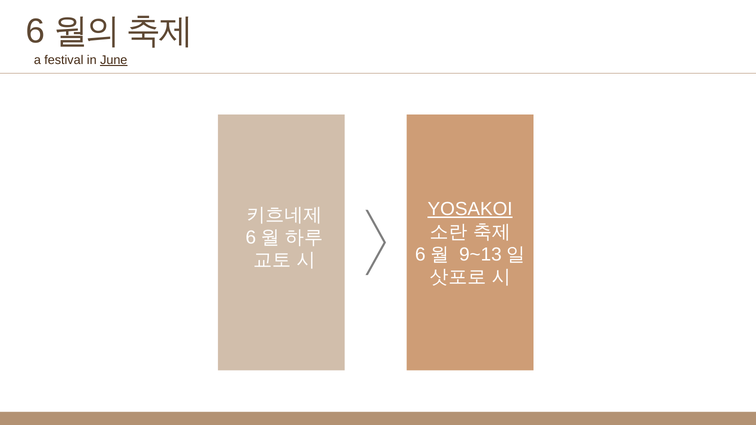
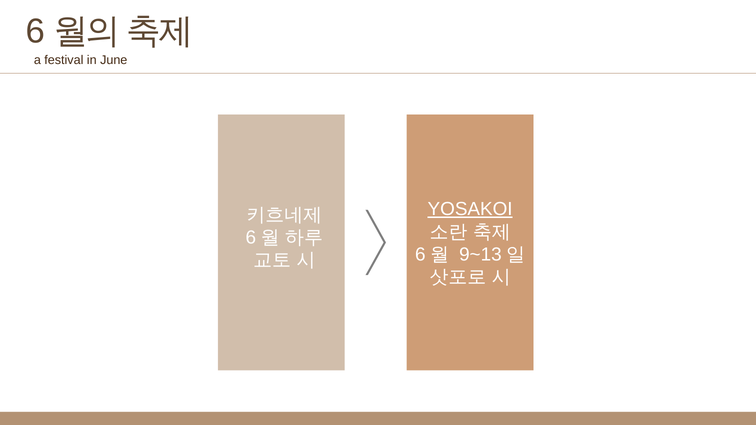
June underline: present -> none (114, 60)
